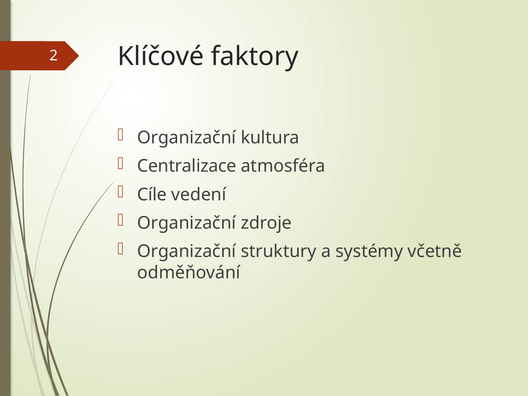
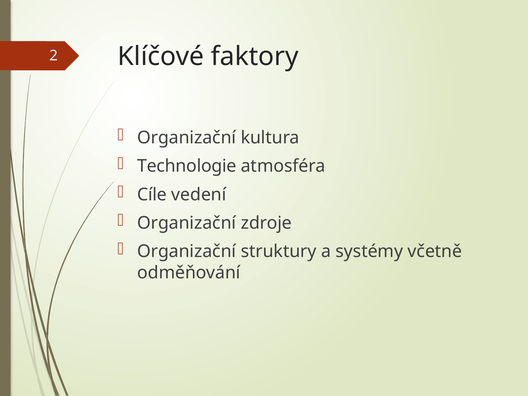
Centralizace: Centralizace -> Technologie (187, 166)
